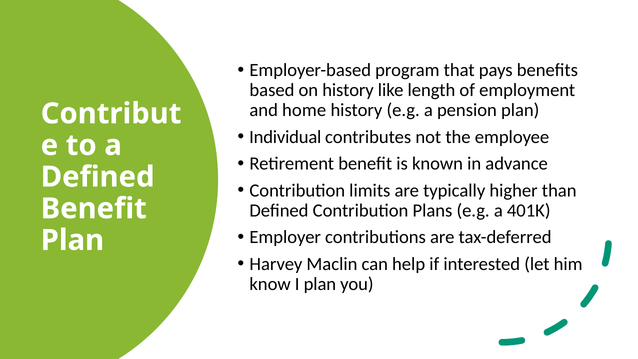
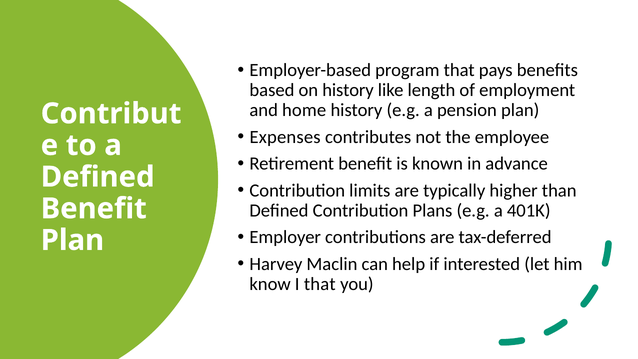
Individual: Individual -> Expenses (285, 137)
I plan: plan -> that (320, 284)
